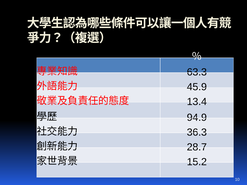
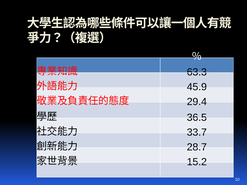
13.4: 13.4 -> 29.4 (197, 102)
94.9: 94.9 -> 36.5 (197, 118)
36.3: 36.3 -> 33.7 (197, 132)
